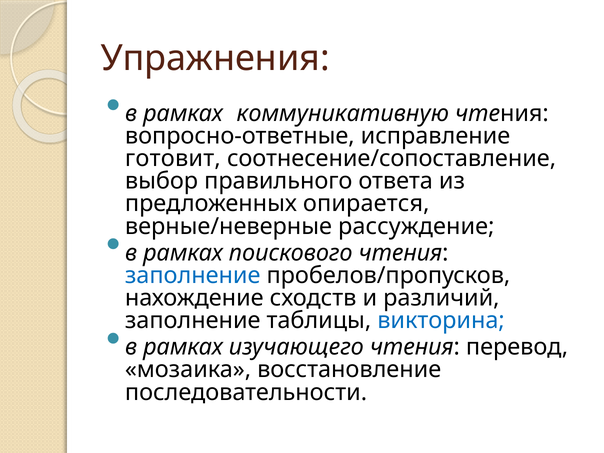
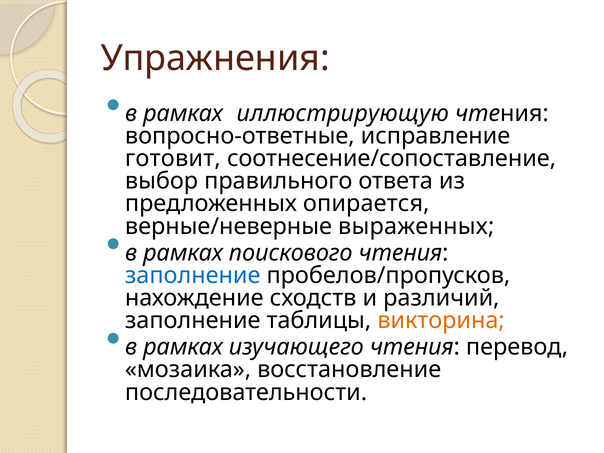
коммуникативную: коммуникативную -> иллюстрирующую (343, 113)
рассуждение: рассуждение -> выраженных (416, 226)
викторина colour: blue -> orange (441, 321)
